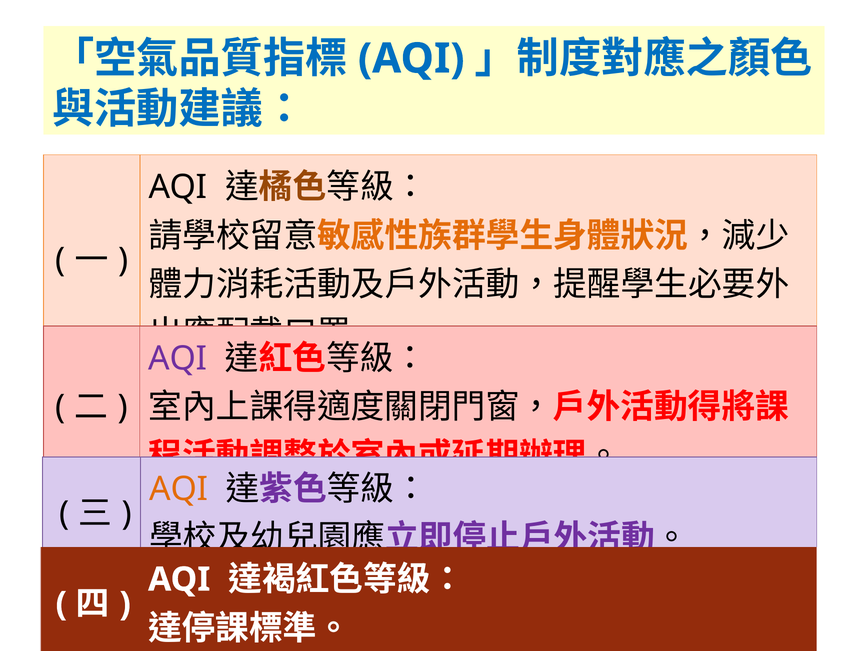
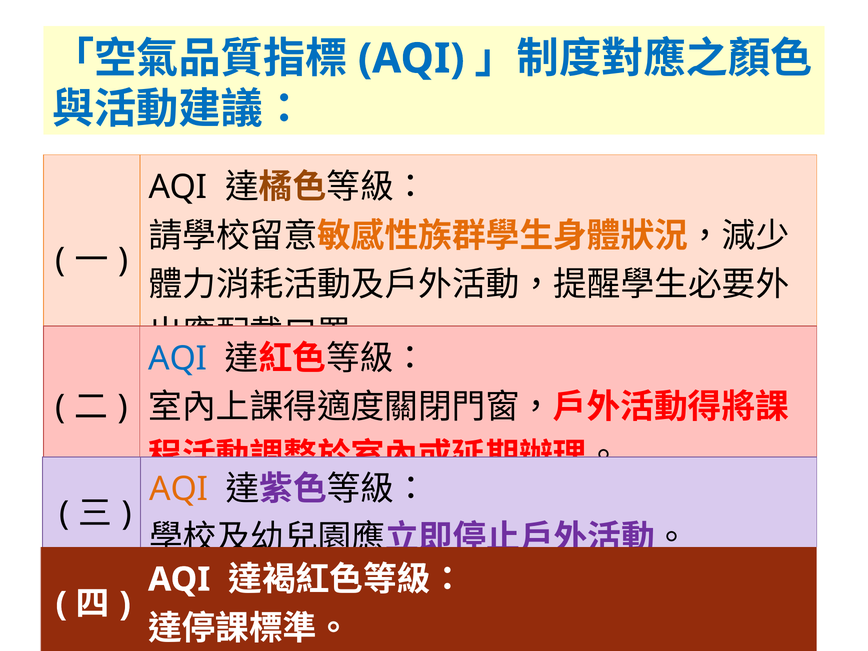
AQI colour: purple -> blue (178, 358)
